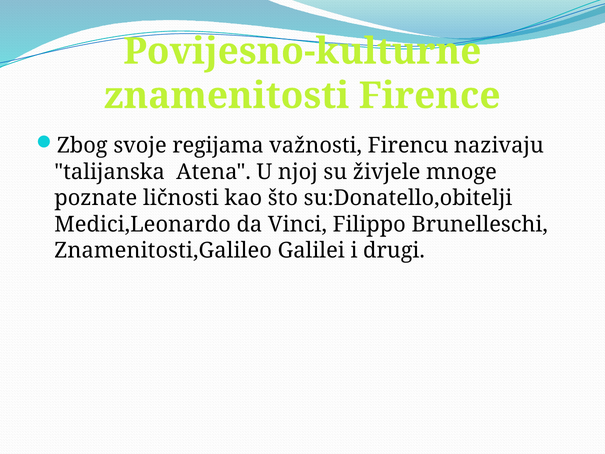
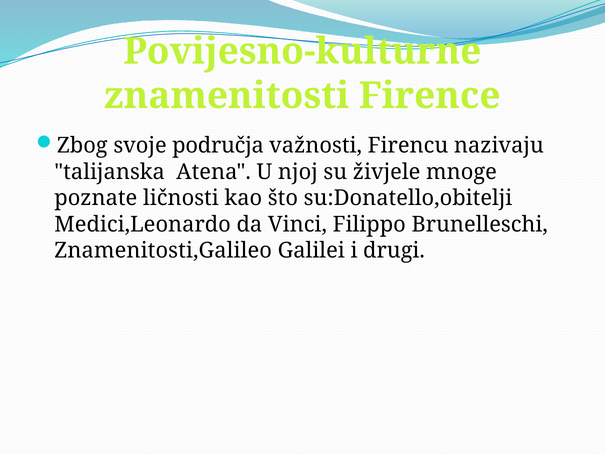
regijama: regijama -> područja (218, 146)
